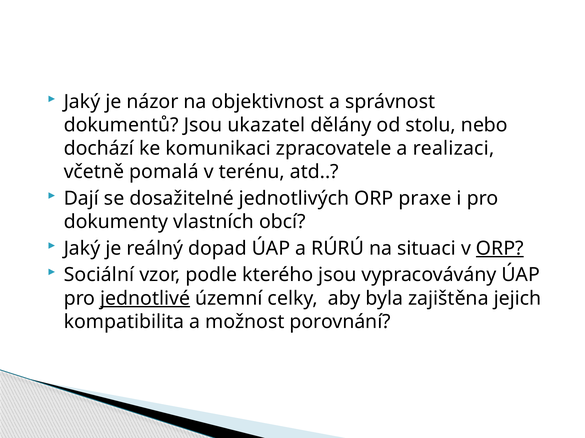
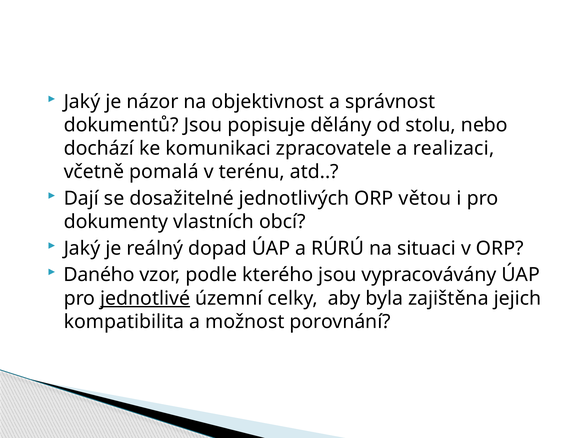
ukazatel: ukazatel -> popisuje (266, 125)
praxe: praxe -> větou (425, 199)
ORP underline: present -> none (500, 249)
Sociální: Sociální -> Daného (99, 275)
